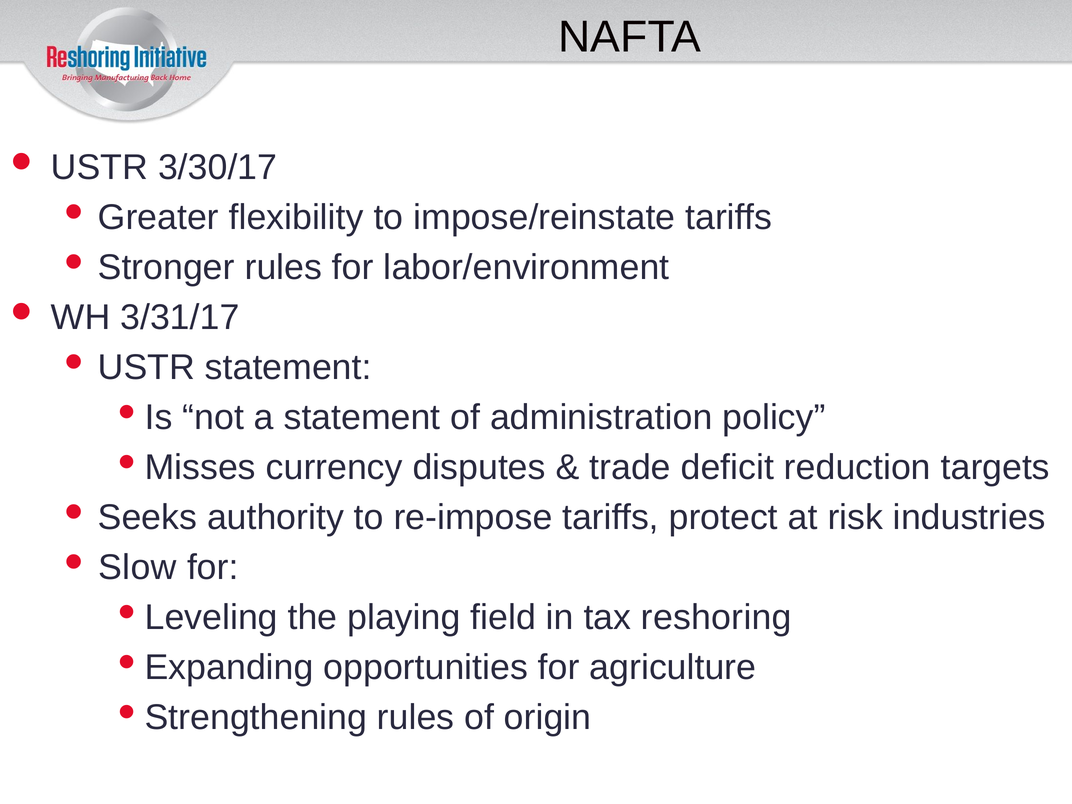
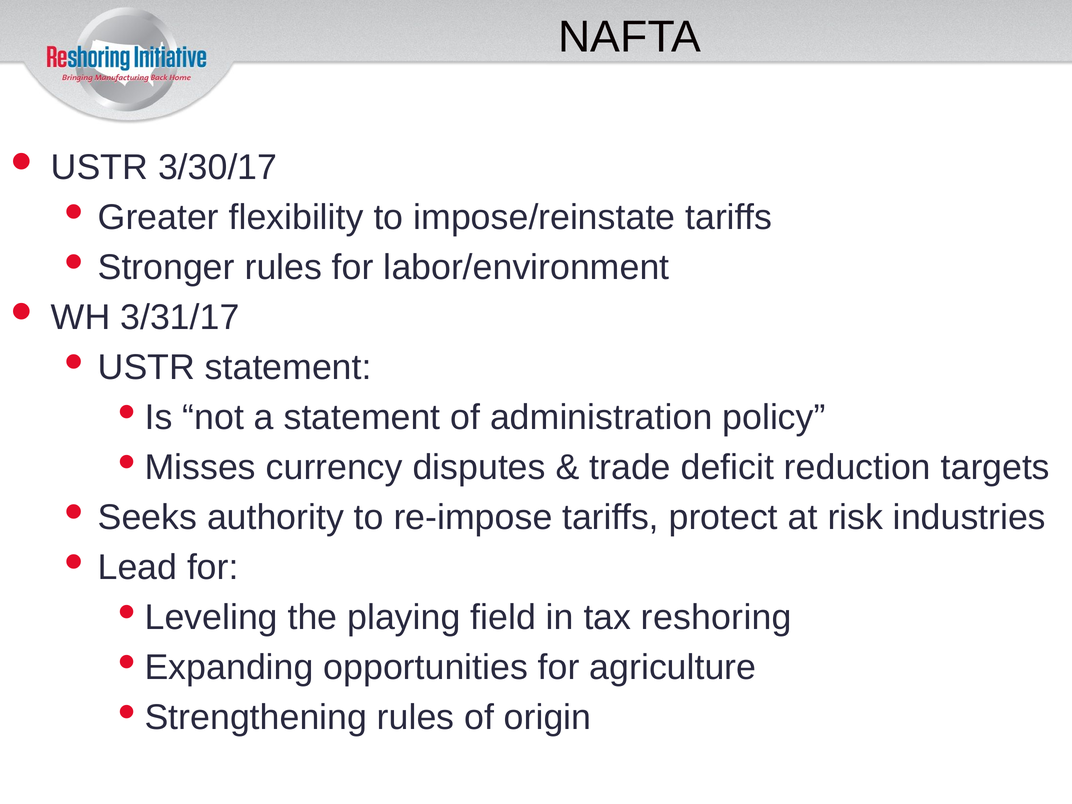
Slow: Slow -> Lead (138, 567)
